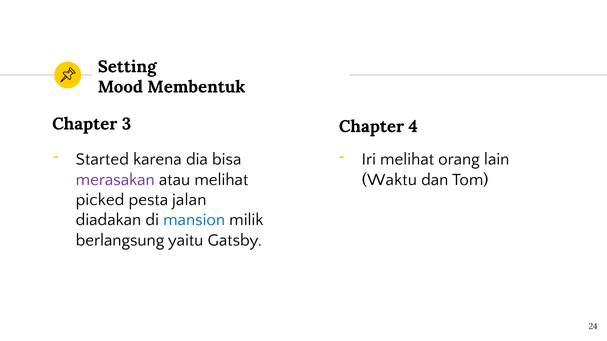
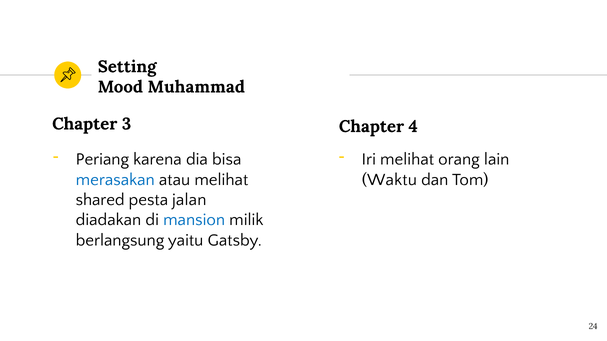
Membentuk: Membentuk -> Muhammad (196, 87)
Started: Started -> Periang (102, 159)
merasakan colour: purple -> blue (115, 180)
picked: picked -> shared (100, 200)
